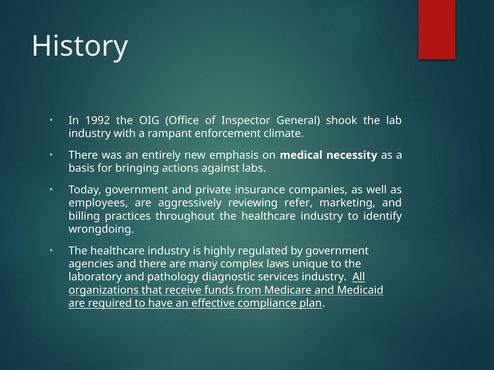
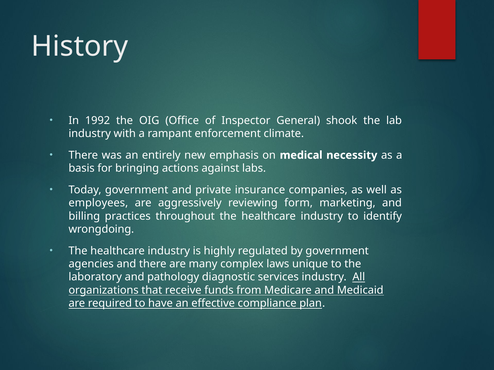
refer: refer -> form (299, 203)
